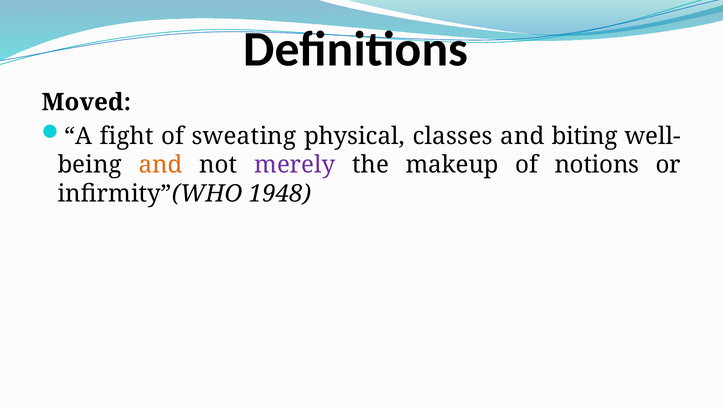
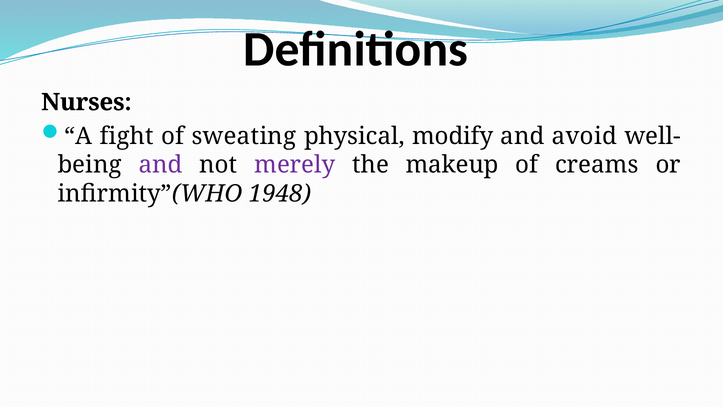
Moved: Moved -> Nurses (86, 102)
classes: classes -> modify (453, 136)
biting: biting -> avoid (584, 136)
and colour: orange -> purple (160, 165)
notions: notions -> creams (597, 165)
